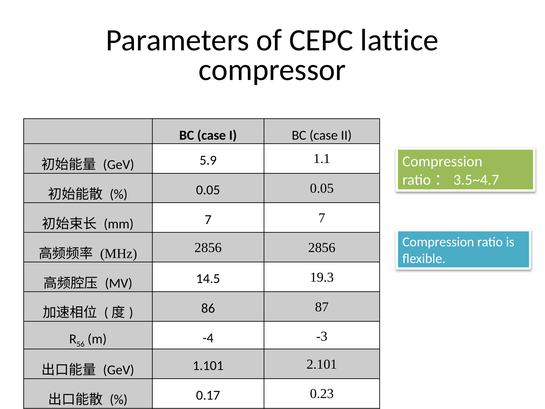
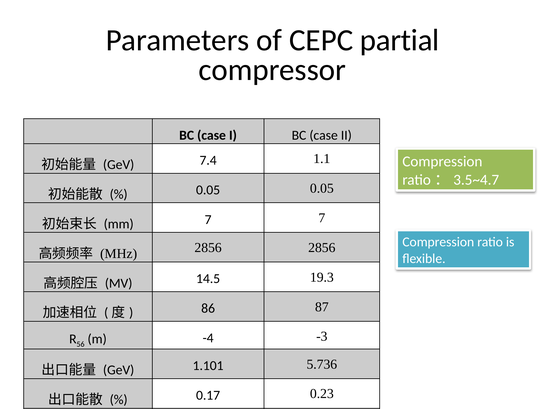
lattice: lattice -> partial (400, 40)
5.9: 5.9 -> 7.4 (208, 160)
2.101: 2.101 -> 5.736 (322, 364)
